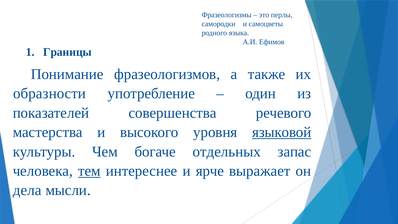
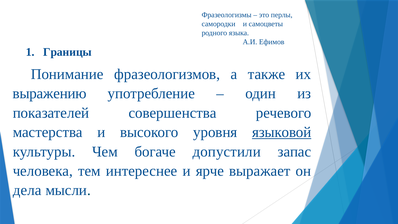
образности: образности -> выражению (50, 93)
отдельных: отдельных -> допустили (227, 151)
тем underline: present -> none (89, 171)
